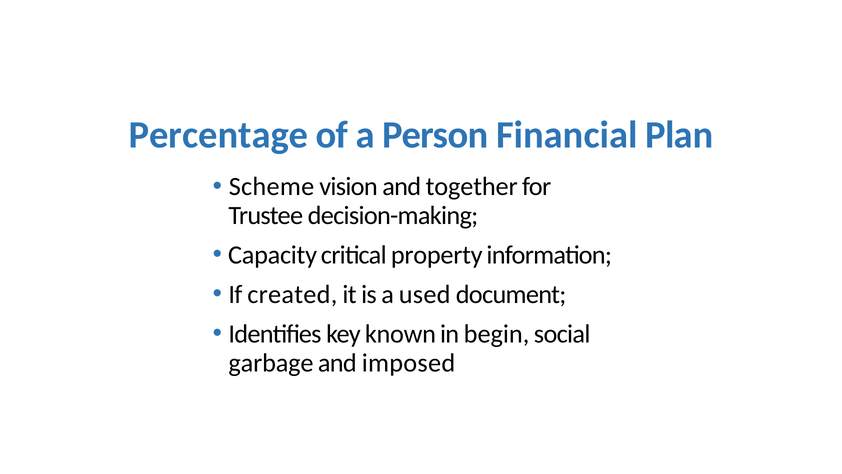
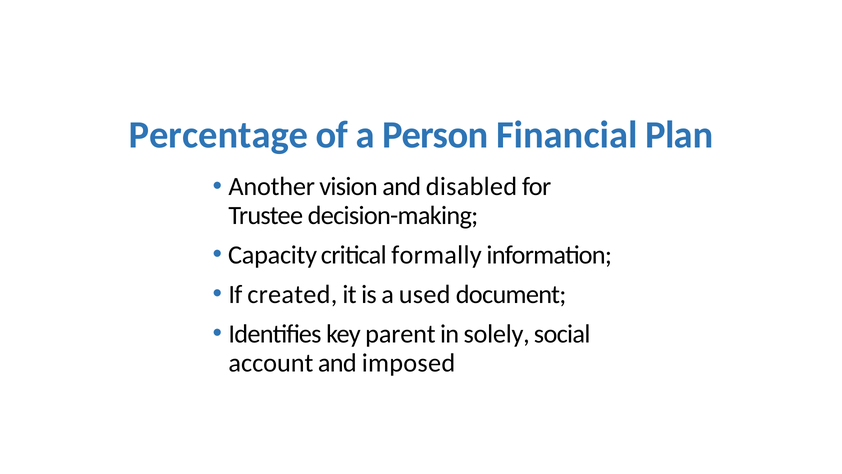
Scheme: Scheme -> Another (272, 187)
together: together -> disabled (471, 187)
property: property -> formally (436, 255)
known: known -> parent (400, 334)
begin: begin -> solely (497, 334)
garbage: garbage -> account (271, 363)
